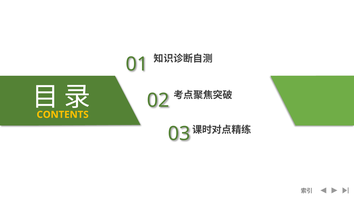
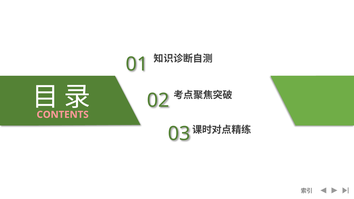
CONTENTS colour: yellow -> pink (63, 115)
